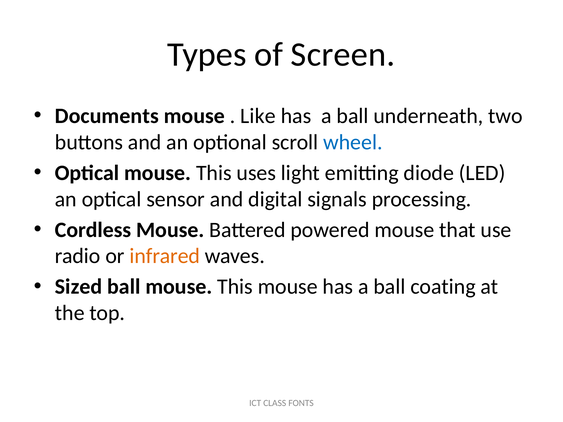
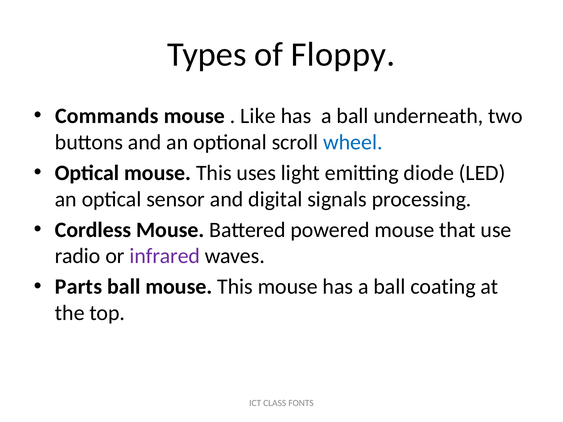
Screen: Screen -> Floppy (343, 55)
Documents: Documents -> Commands (107, 116)
infrared colour: orange -> purple (165, 256)
Sized: Sized -> Parts (79, 287)
